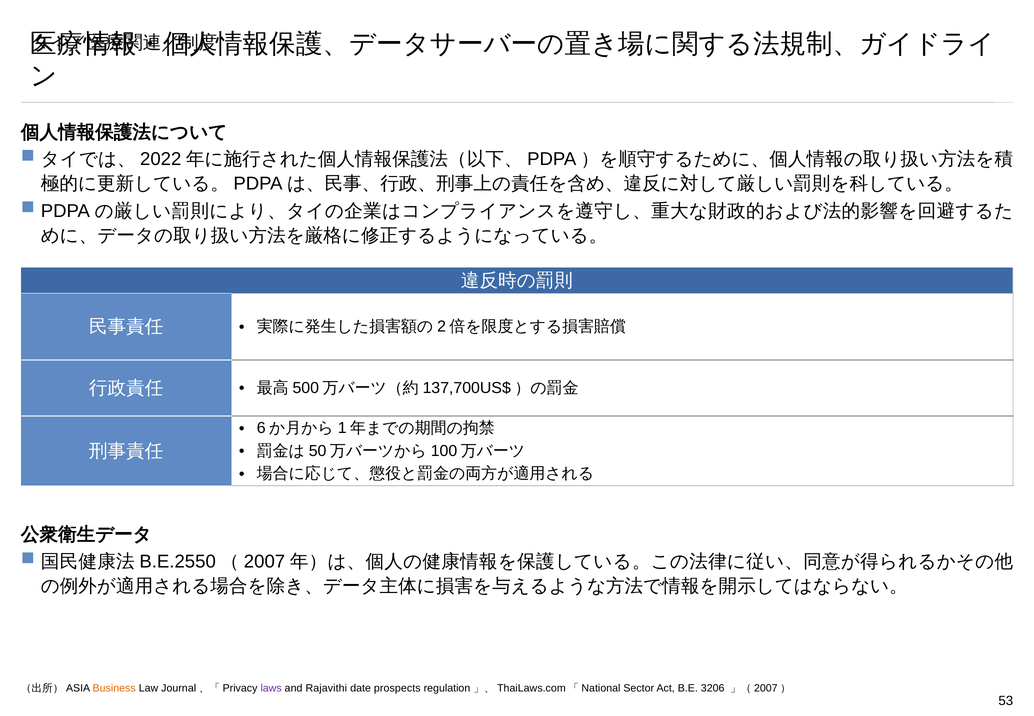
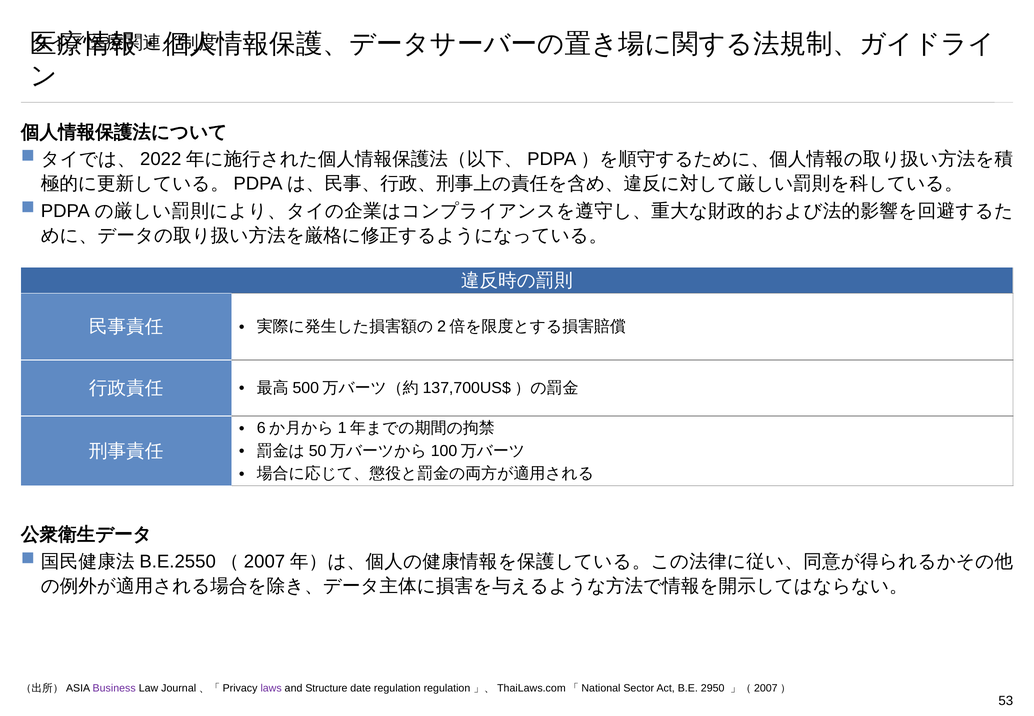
Business colour: orange -> purple (114, 688)
Rajavithi: Rajavithi -> Structure (326, 688)
date prospects: prospects -> regulation (397, 688)
3206: 3206 -> 2950 (713, 688)
